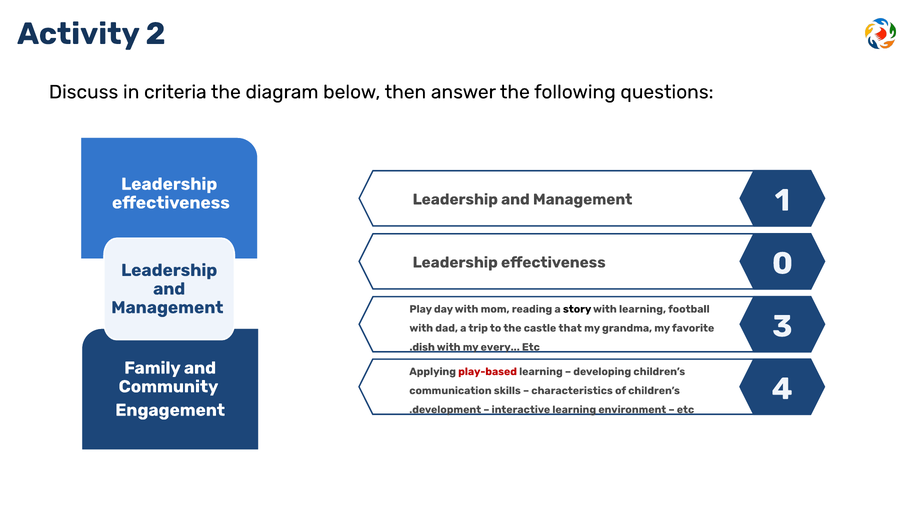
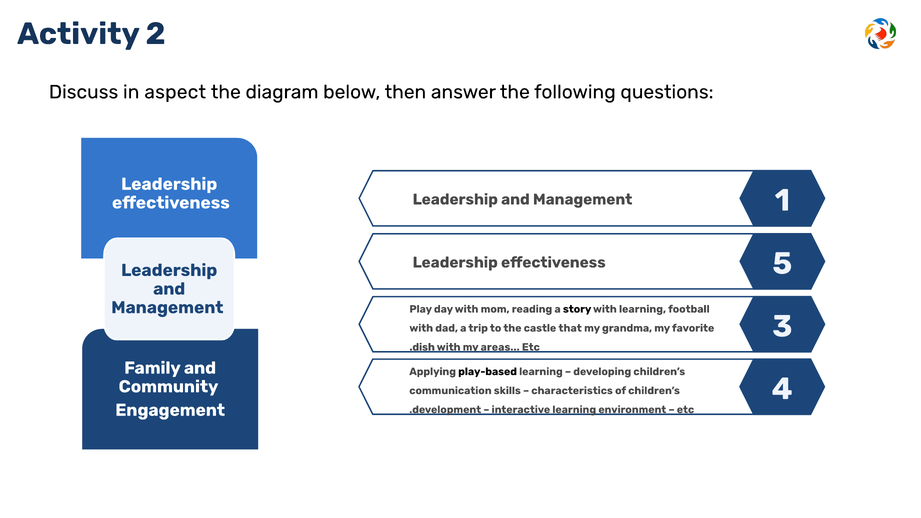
criteria: criteria -> aspect (175, 92)
0: 0 -> 5 (782, 264)
every: every -> areas (500, 347)
play-based colour: red -> black (488, 372)
